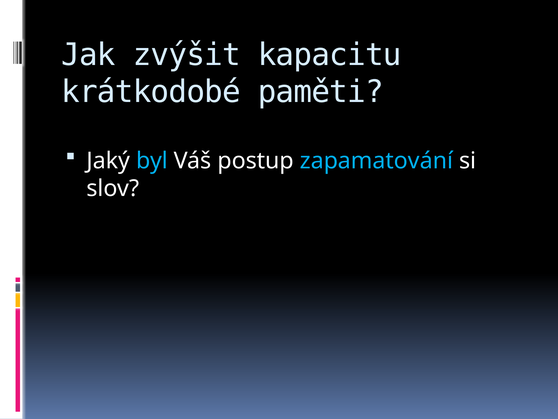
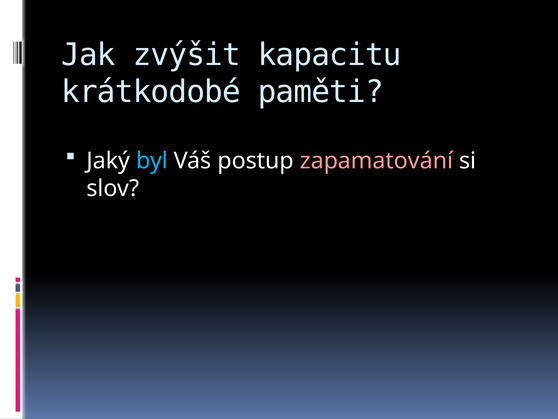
zapamatování colour: light blue -> pink (376, 160)
